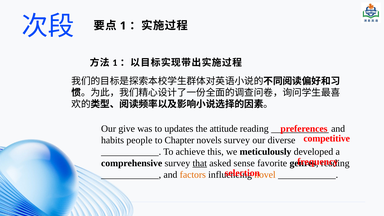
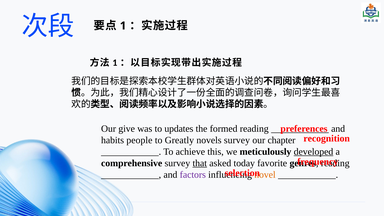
attitude: attitude -> formed (224, 129)
competitive: competitive -> recognition (327, 138)
Chapter: Chapter -> Greatly (179, 140)
diverse: diverse -> chapter (282, 140)
developed underline: none -> present (313, 152)
sense: sense -> today (244, 163)
factors colour: orange -> purple (193, 175)
